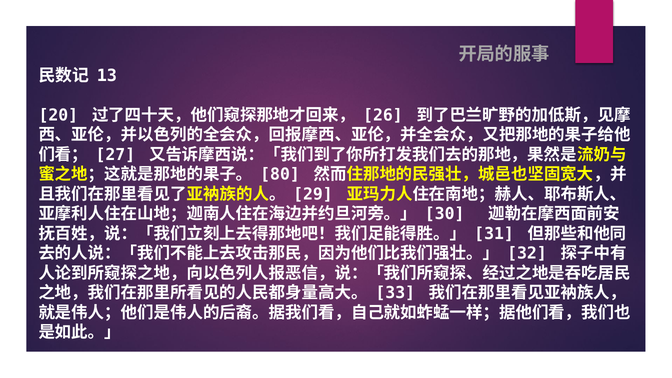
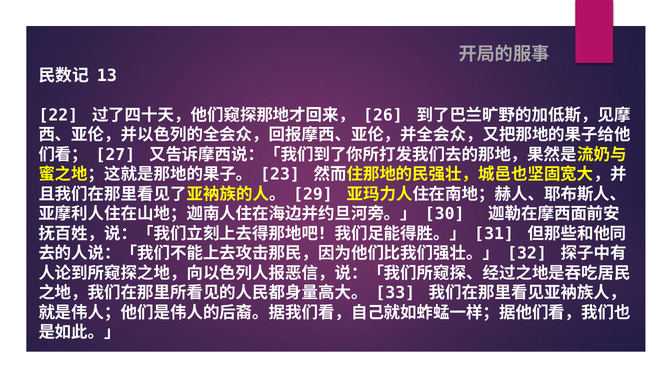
20: 20 -> 22 (58, 115)
80: 80 -> 23 (280, 174)
